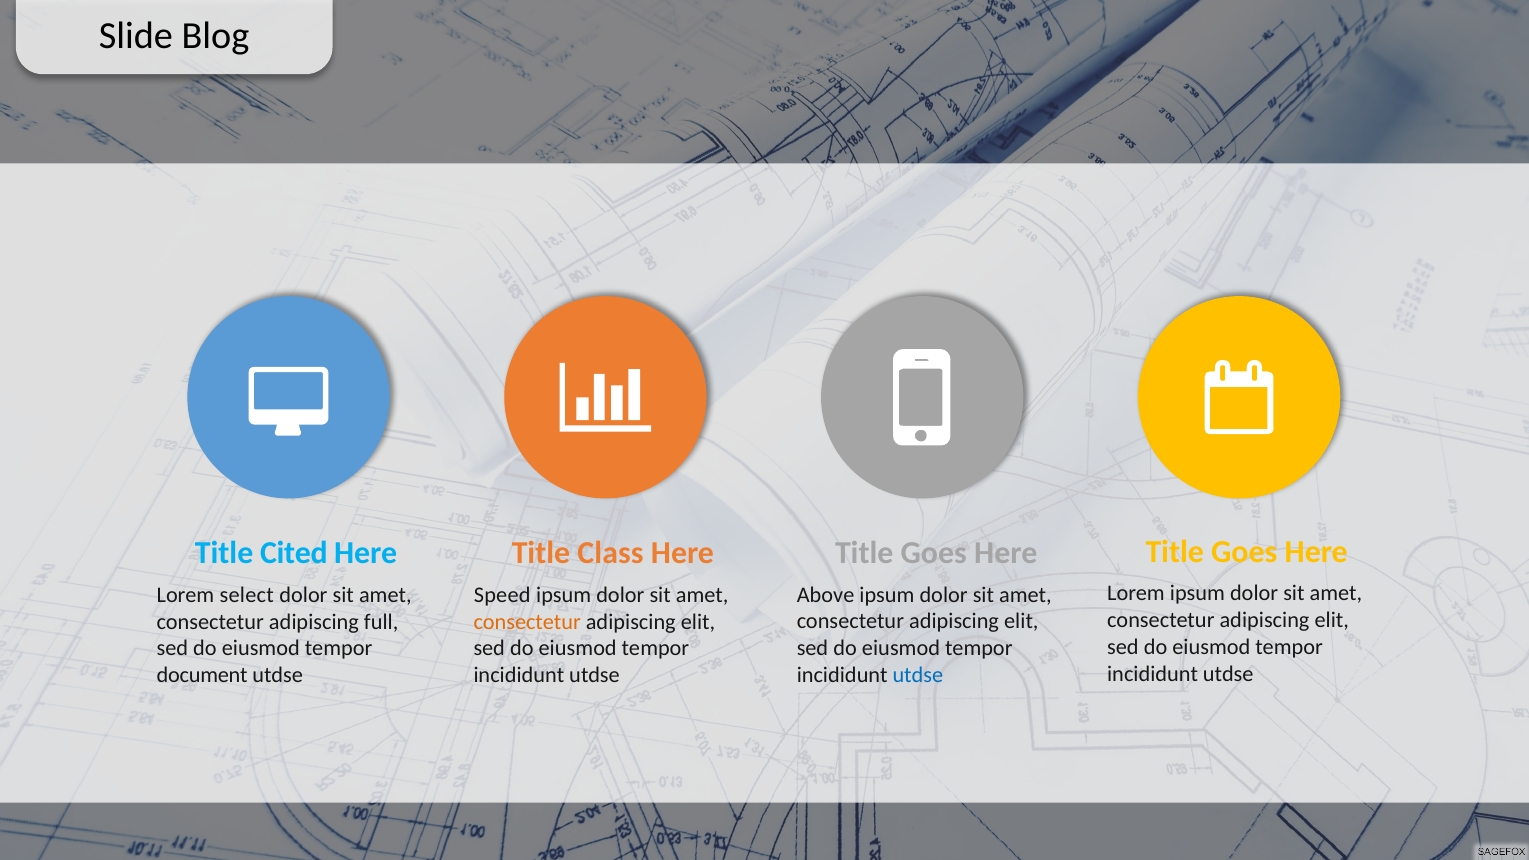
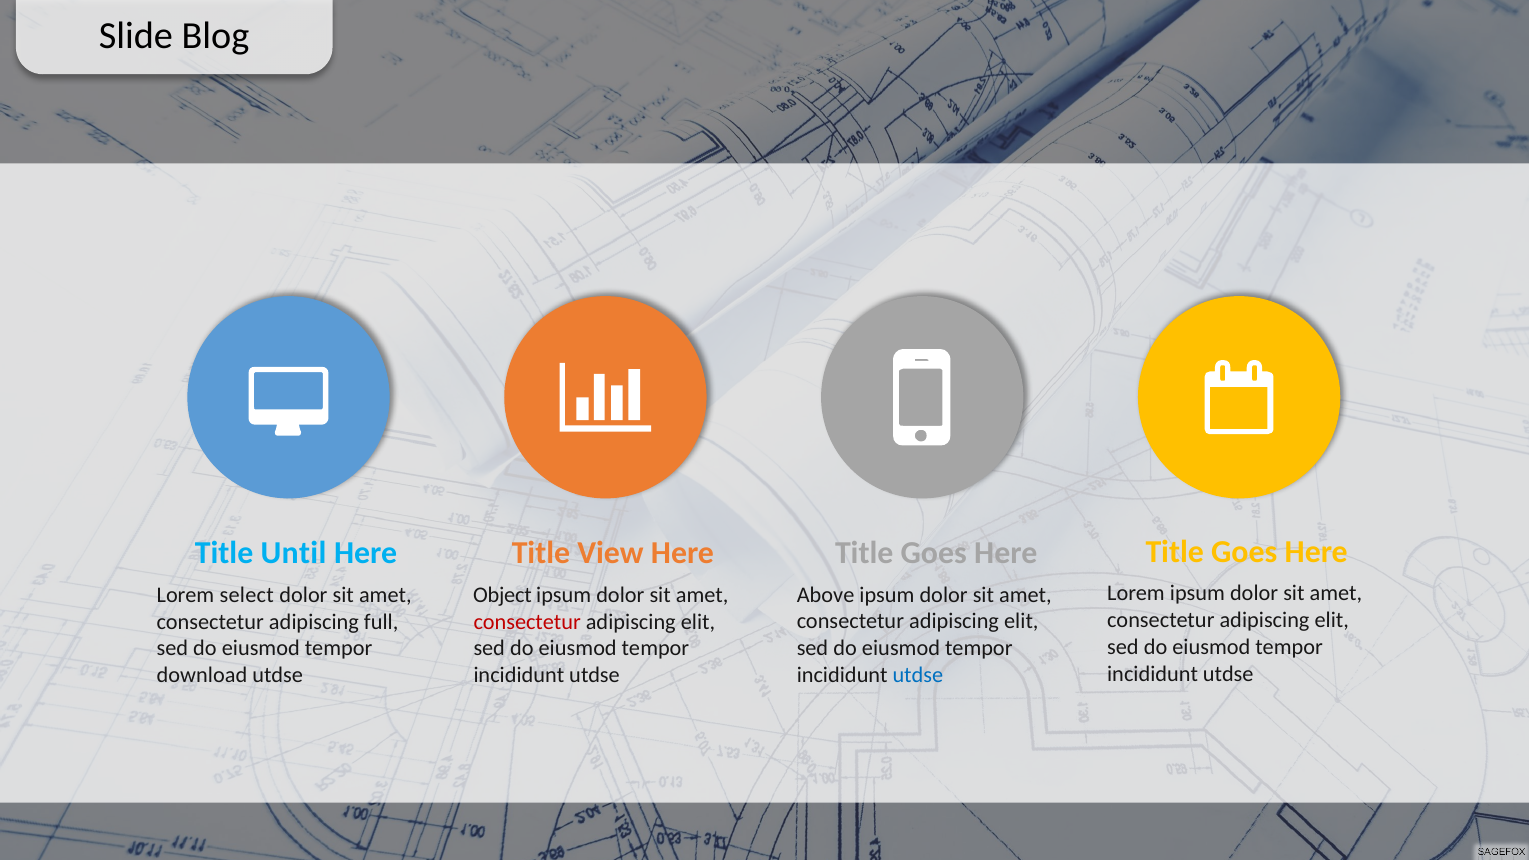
Cited: Cited -> Until (294, 553)
Class: Class -> View (611, 553)
Speed: Speed -> Object (502, 595)
consectetur colour: orange -> red (527, 622)
document: document -> download (202, 675)
